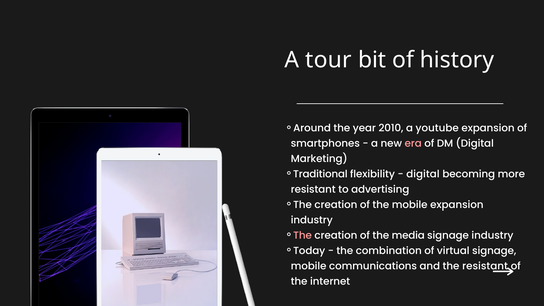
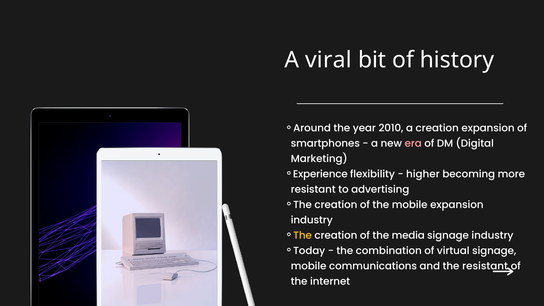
tour: tour -> viral (328, 60)
a youtube: youtube -> creation (437, 128)
Traditional: Traditional -> Experience (320, 174)
digital: digital -> higher (423, 174)
The colour: pink -> yellow (303, 235)
